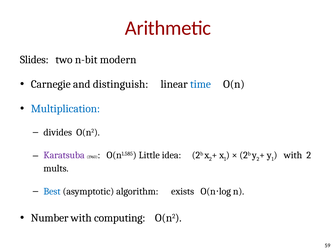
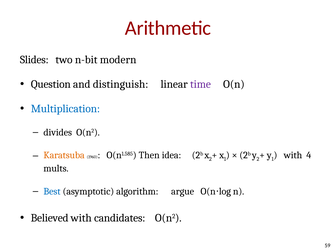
Carnegie: Carnegie -> Question (51, 84)
time colour: blue -> purple (200, 84)
Karatsuba colour: purple -> orange (64, 155)
Little: Little -> Then (149, 155)
with 2: 2 -> 4 (309, 155)
exists: exists -> argue (183, 191)
Number: Number -> Believed (50, 218)
computing: computing -> candidates (120, 218)
